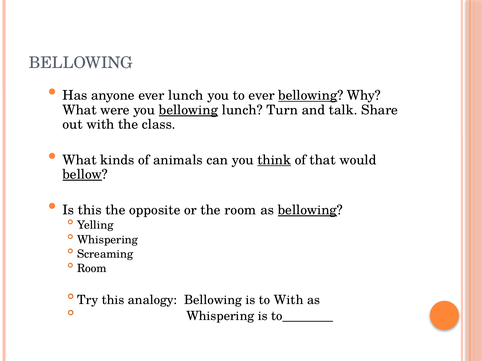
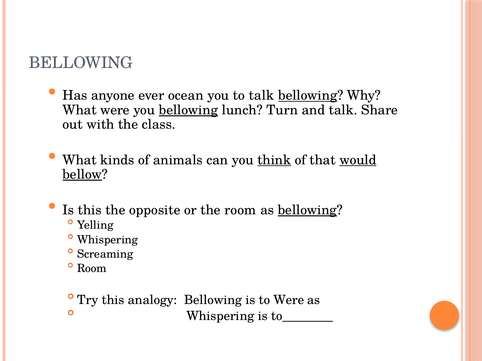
ever lunch: lunch -> ocean (186, 96)
to ever: ever -> talk (261, 96)
would underline: none -> present (358, 160)
to With: With -> Were (289, 300)
